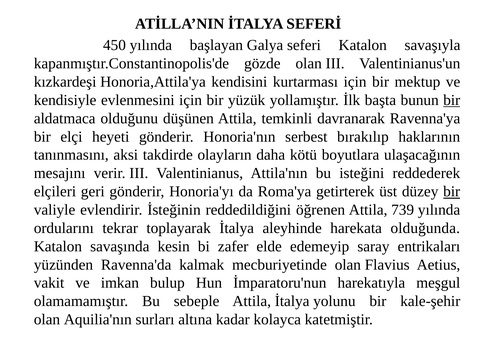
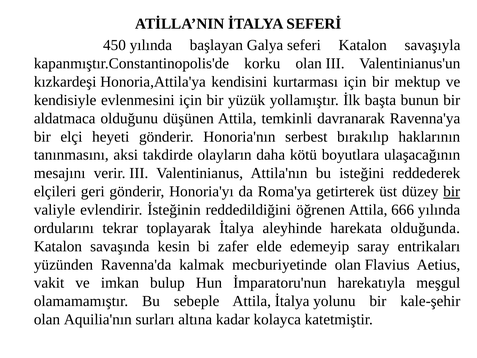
gözde: gözde -> korku (262, 63)
bir underline: present -> none (452, 100)
739: 739 -> 666 (403, 210)
